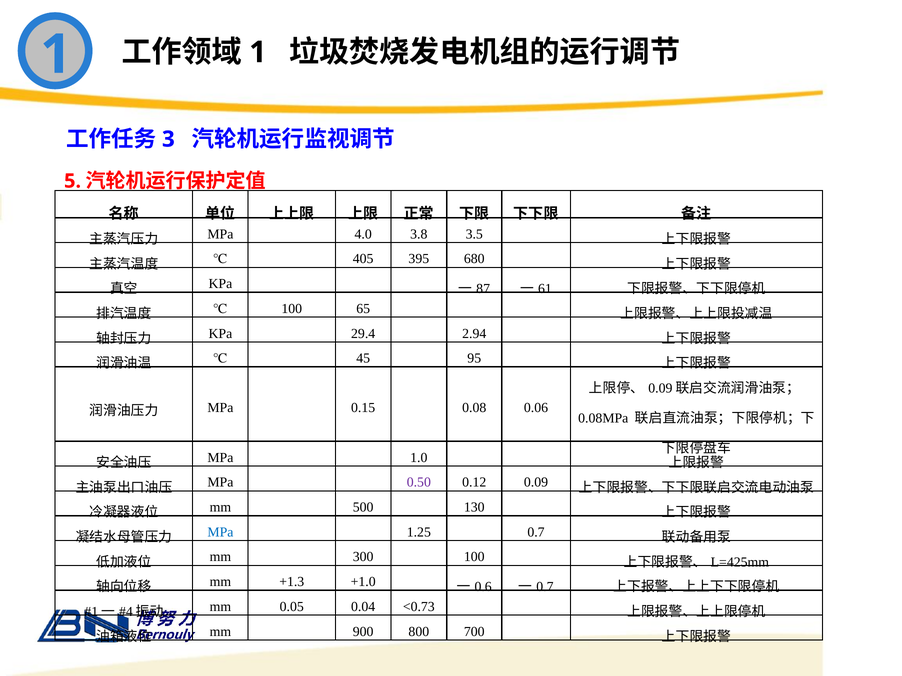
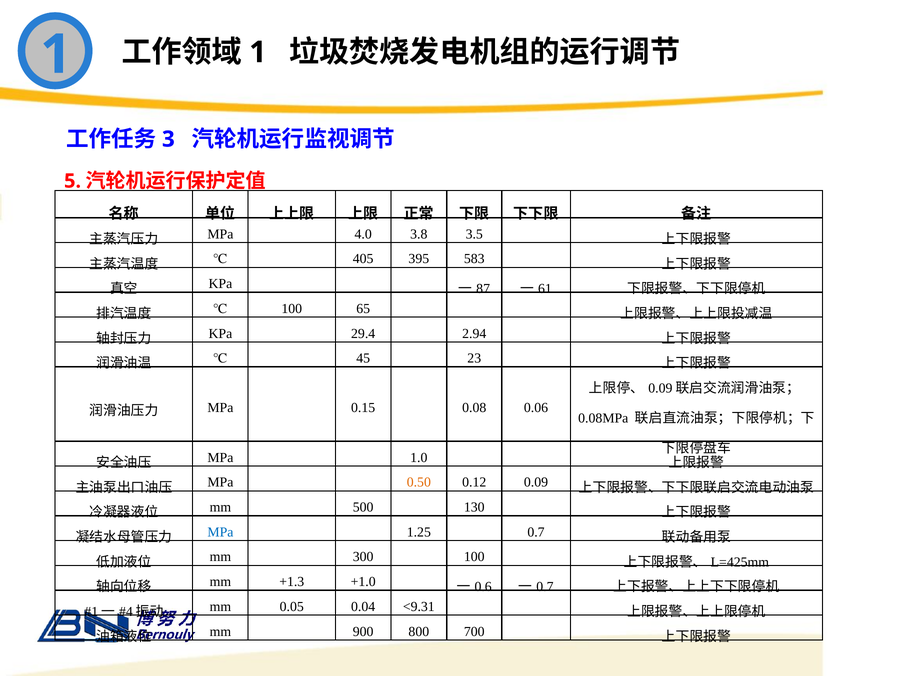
680: 680 -> 583 (474, 259)
95: 95 -> 23 (474, 359)
0.50 colour: purple -> orange (419, 483)
<0.73: <0.73 -> <9.31 (419, 607)
